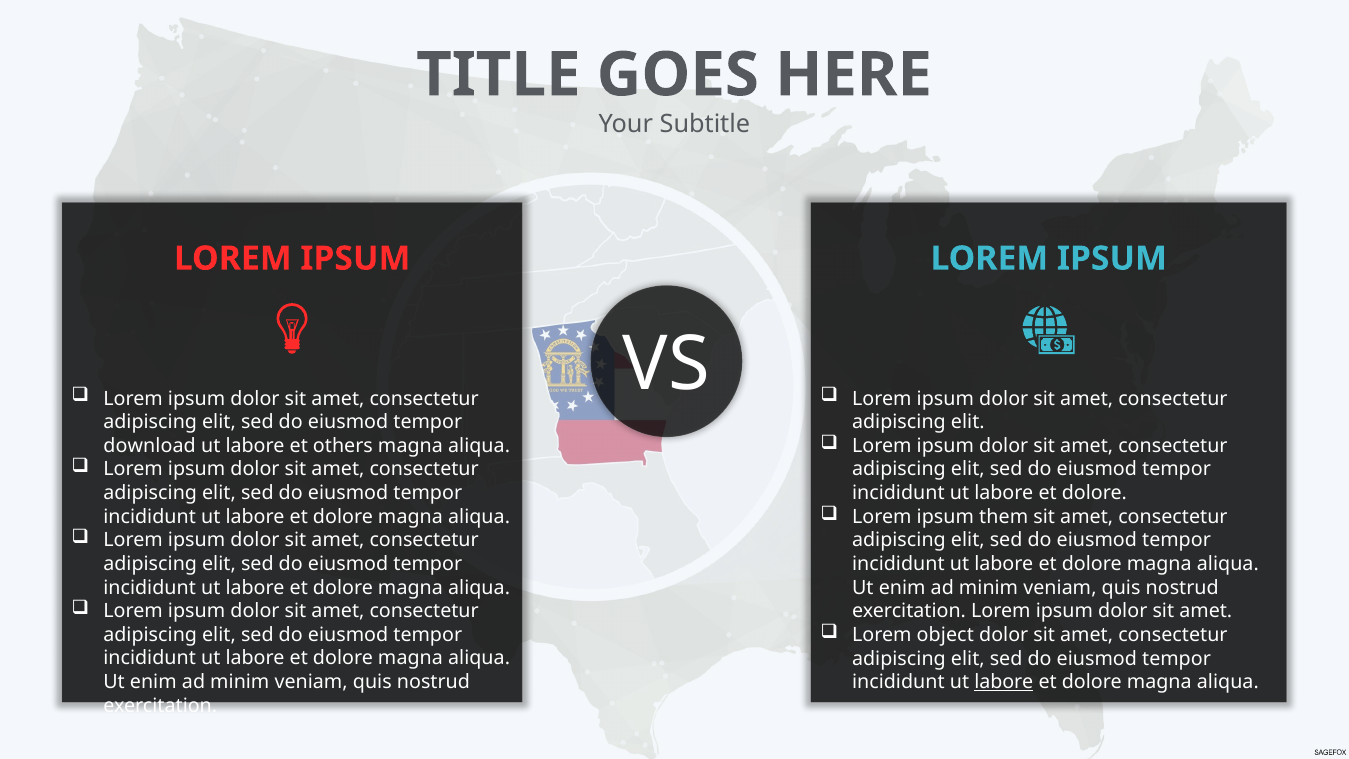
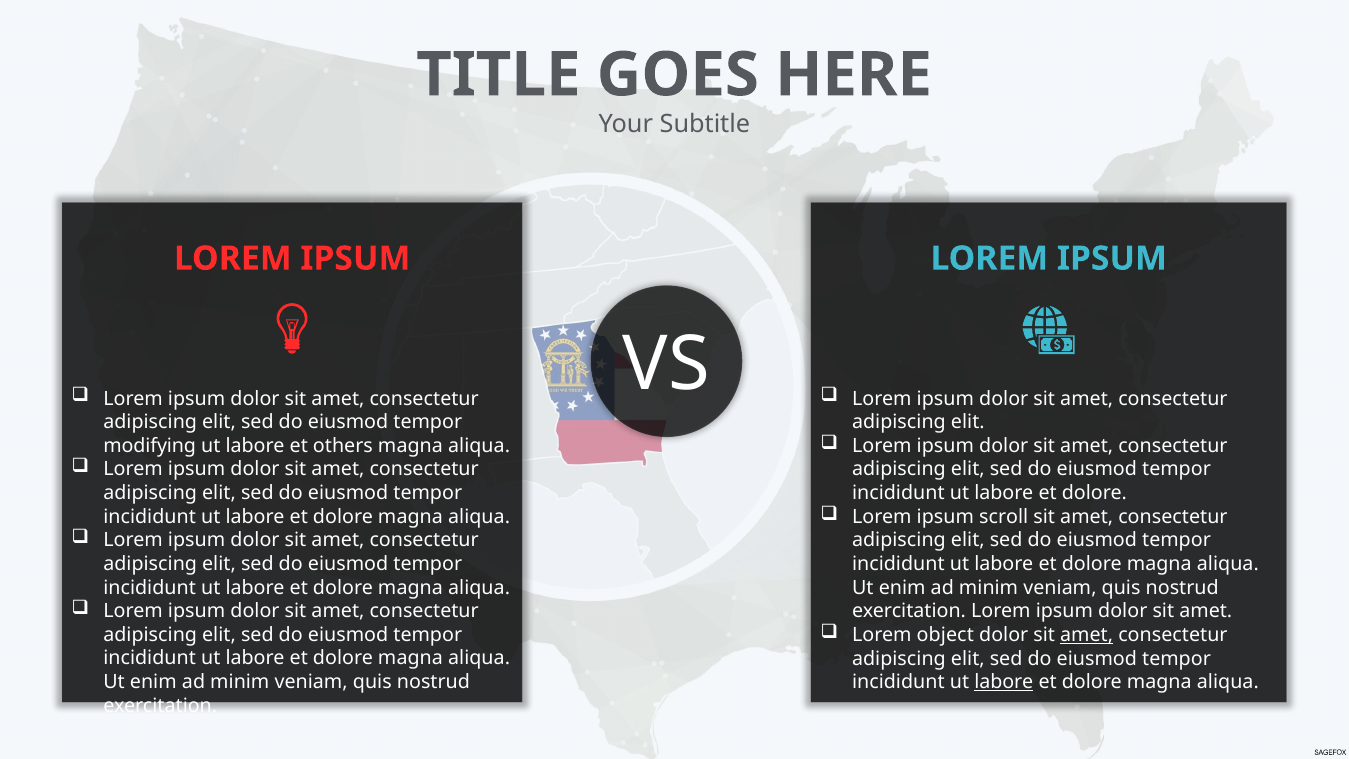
download: download -> modifying (150, 446)
them: them -> scroll (1004, 517)
amet underline: none -> present (1087, 635)
